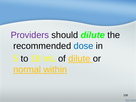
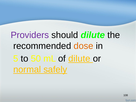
dose colour: blue -> orange (83, 46)
18: 18 -> 50 (36, 59)
within: within -> safely (55, 70)
